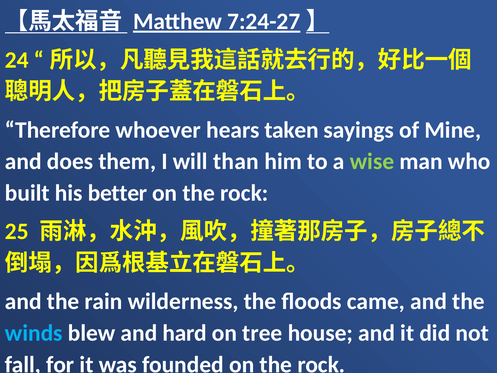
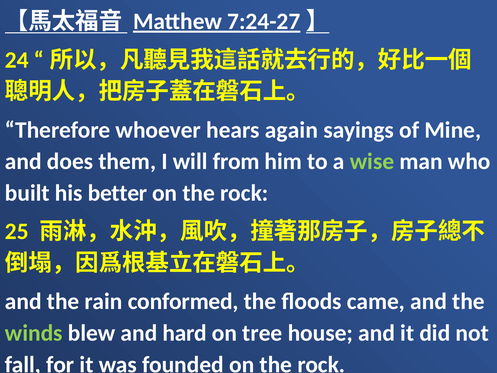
taken: taken -> again (291, 130)
than: than -> from (236, 161)
wilderness: wilderness -> conformed (183, 301)
winds colour: light blue -> light green (34, 333)
